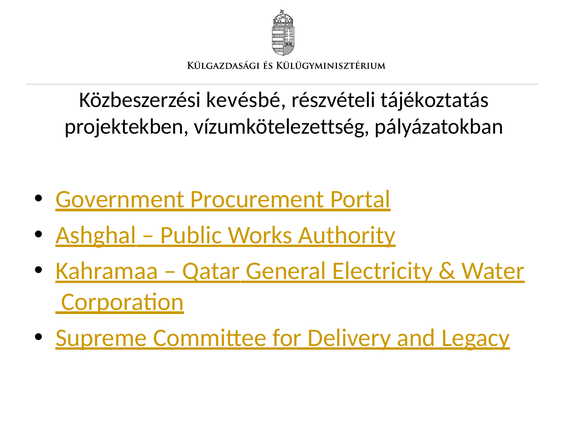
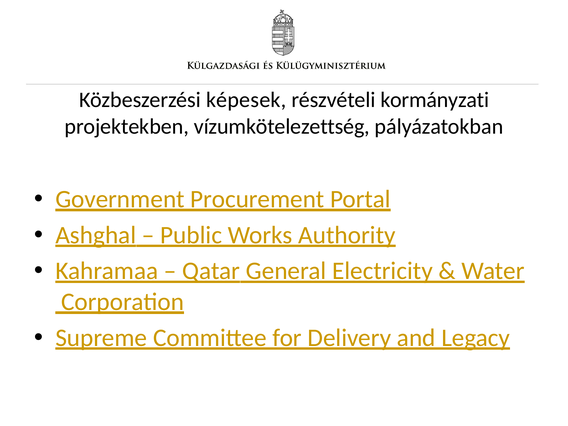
kevésbé: kevésbé -> képesek (246, 100)
tájékoztatás: tájékoztatás -> kormányzati (435, 100)
